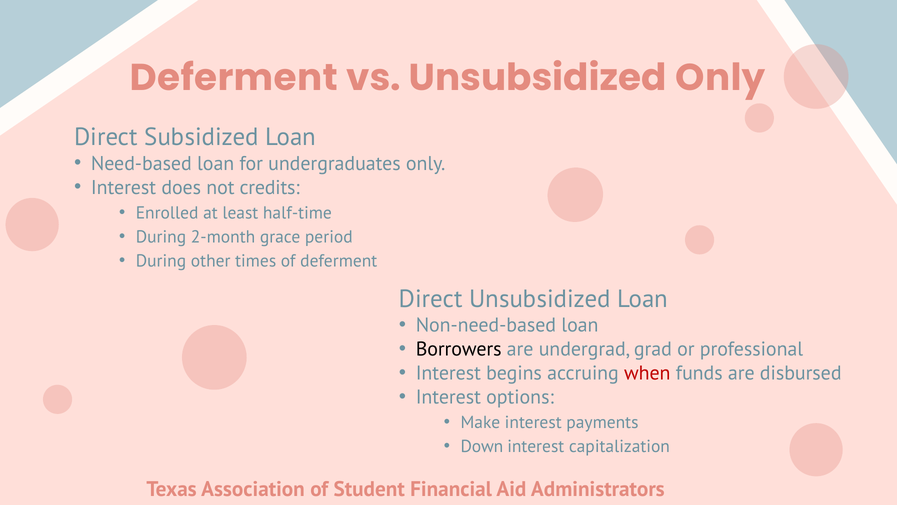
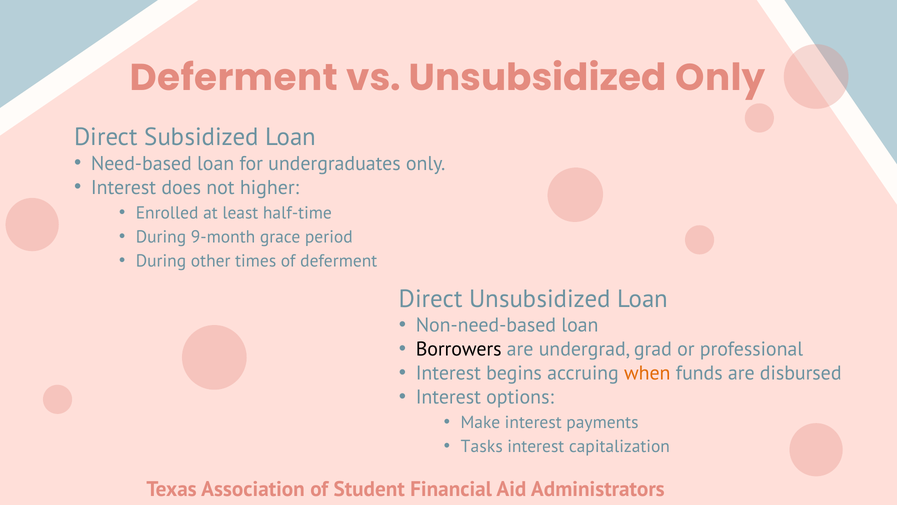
credits: credits -> higher (269, 187)
2-month: 2-month -> 9-month (223, 237)
when colour: red -> orange (647, 373)
Down: Down -> Tasks (482, 446)
